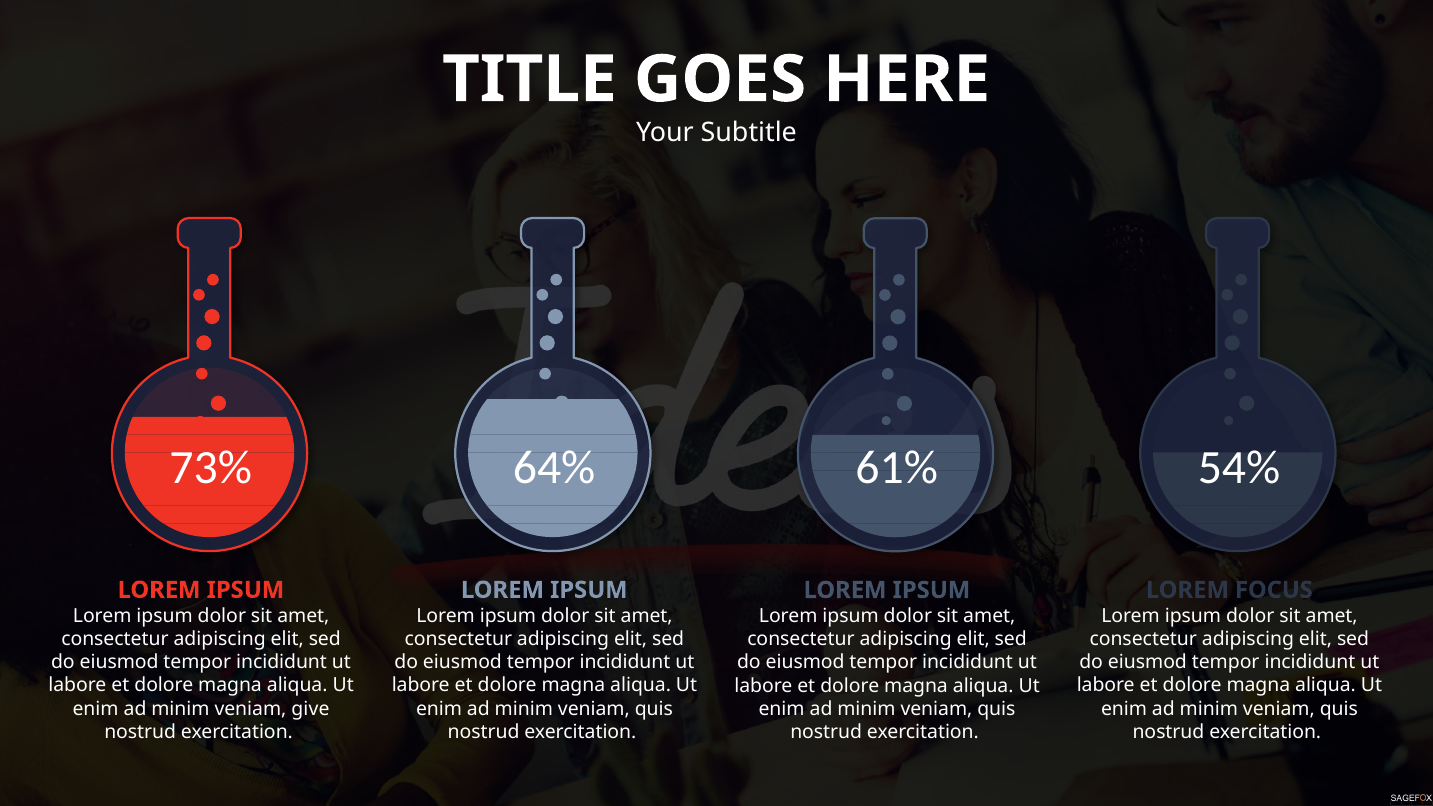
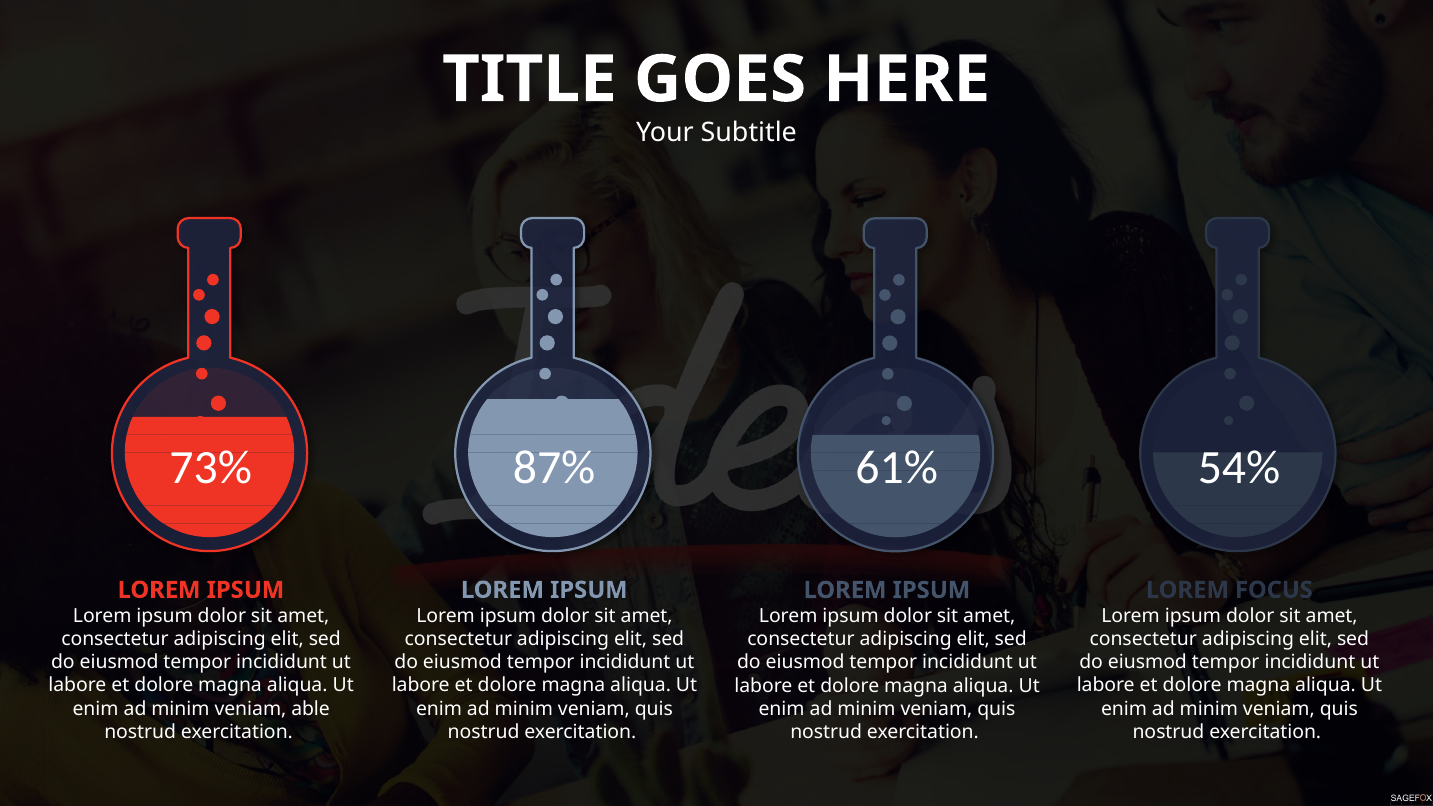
64%: 64% -> 87% (554, 467)
give: give -> able (311, 709)
